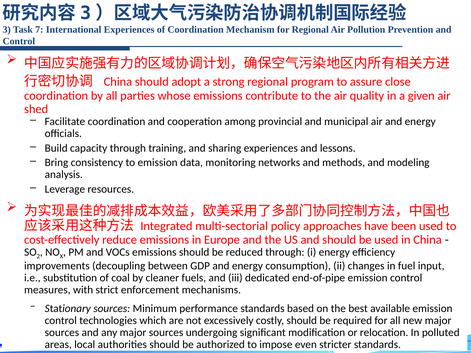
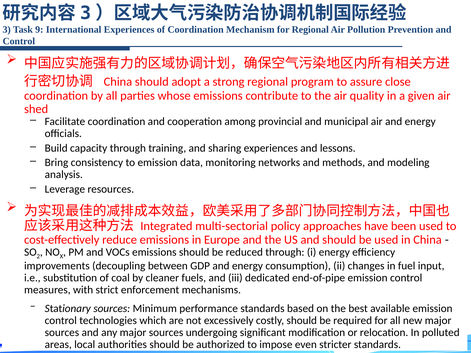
7: 7 -> 9 (39, 29)
